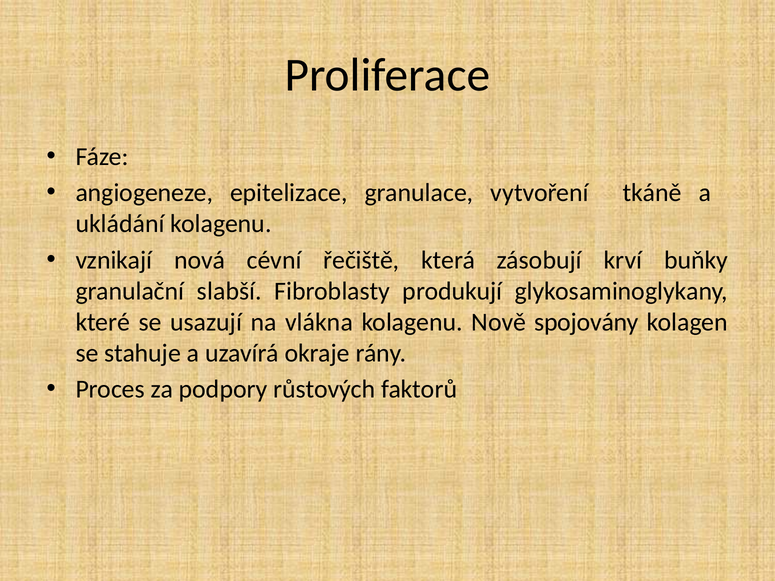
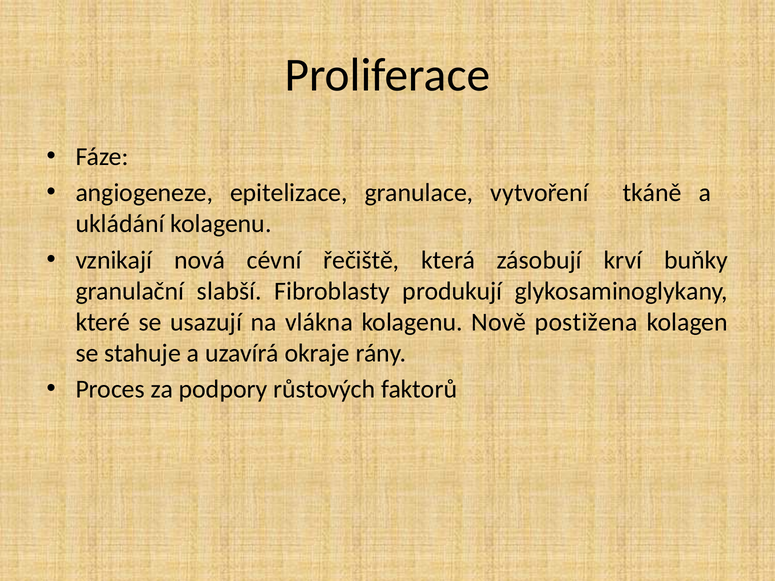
spojovány: spojovány -> postižena (586, 322)
